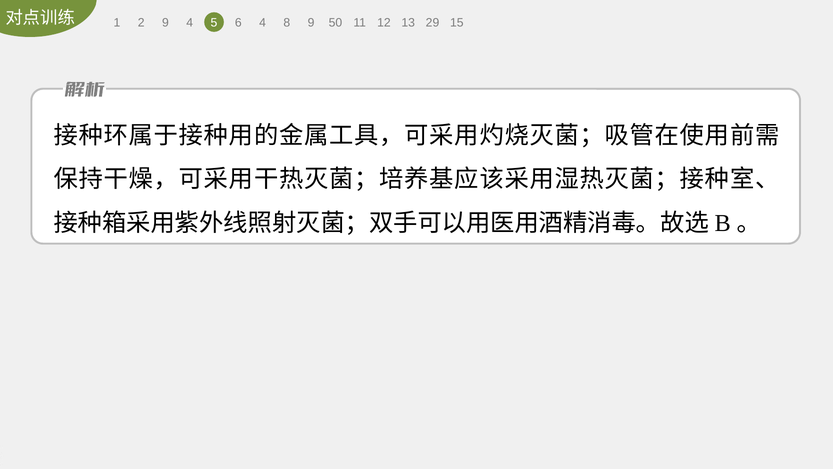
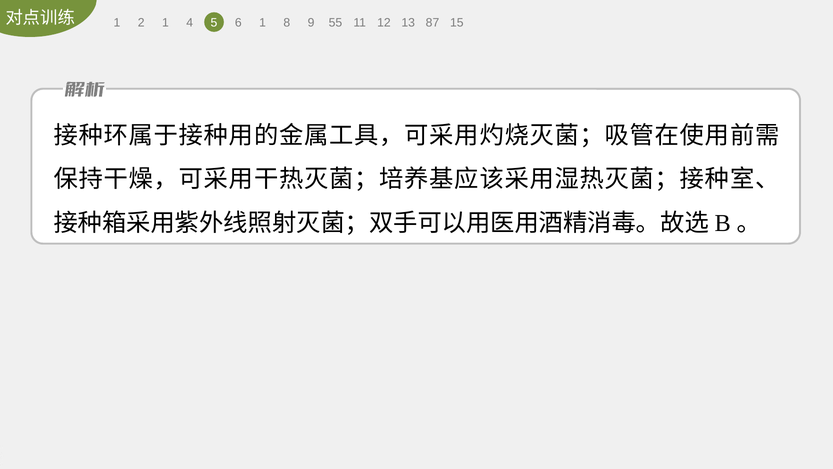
2 9: 9 -> 1 (165, 23)
6 4: 4 -> 1 (263, 23)
50: 50 -> 55 (335, 23)
29: 29 -> 87 (433, 23)
